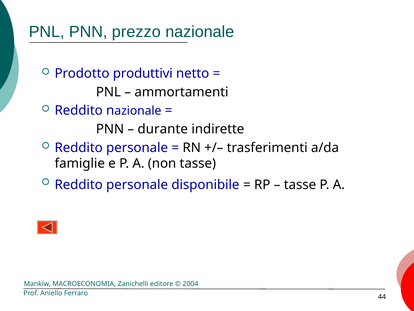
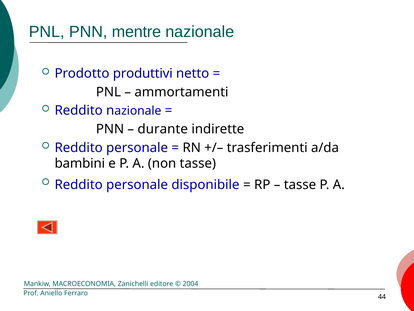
prezzo: prezzo -> mentre (136, 32)
famiglie: famiglie -> bambini (80, 163)
